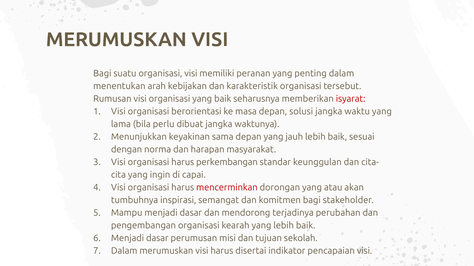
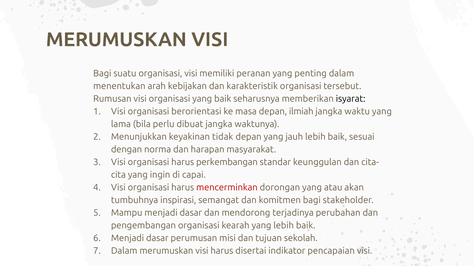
isyarat colour: red -> black (351, 99)
solusi: solusi -> ilmiah (301, 112)
sama: sama -> tidak (223, 137)
